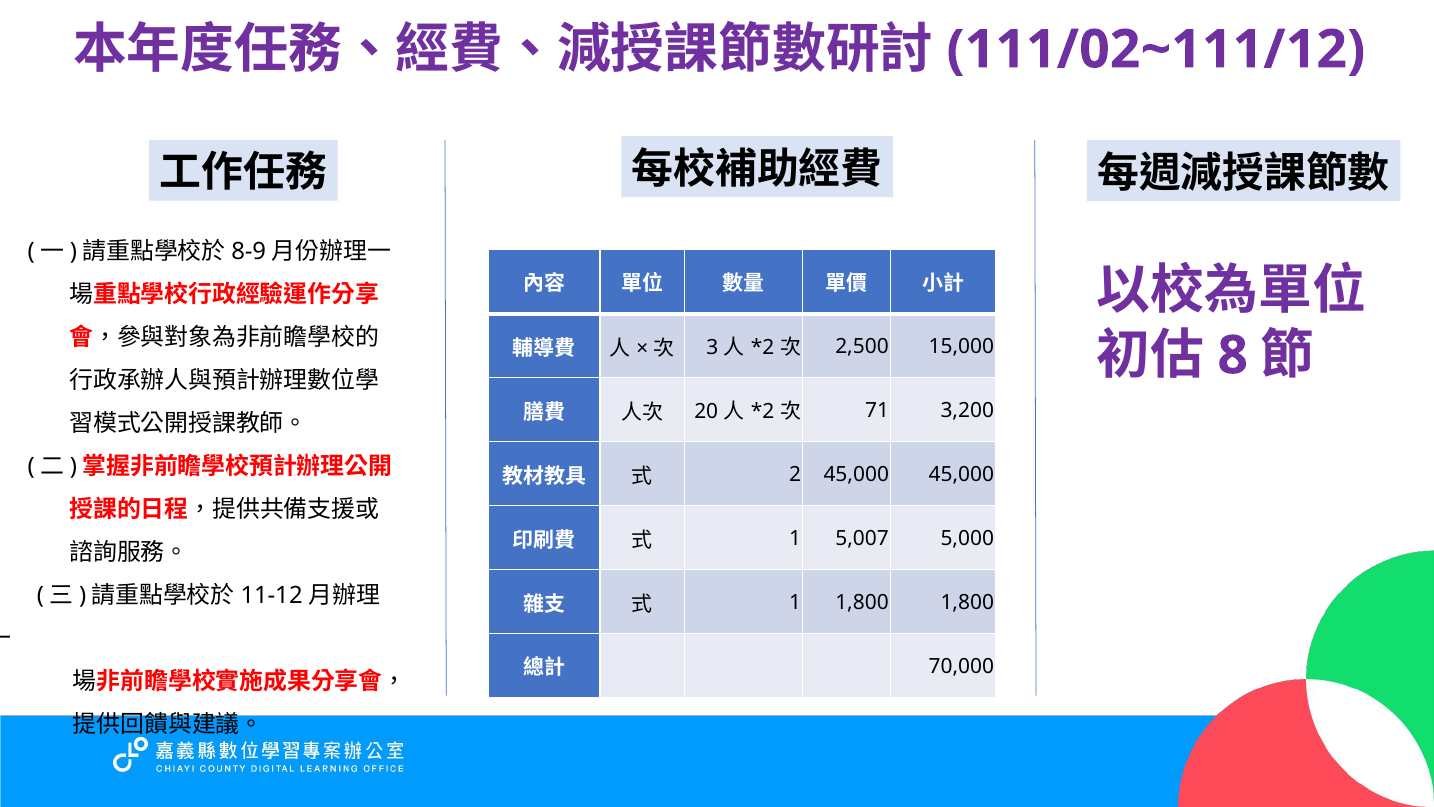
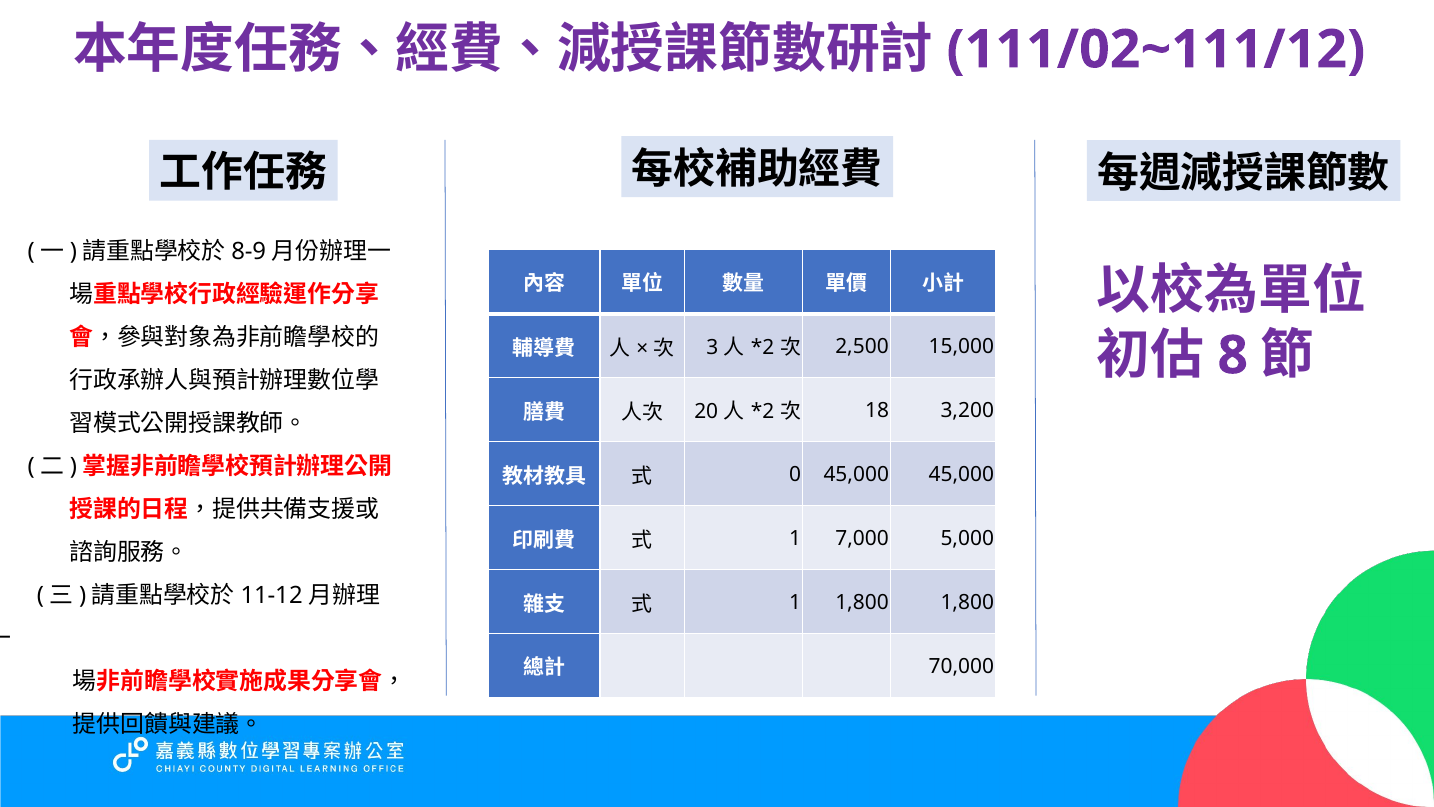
71: 71 -> 18 (877, 411)
2: 2 -> 0 (795, 475)
5,007: 5,007 -> 7,000 (862, 539)
